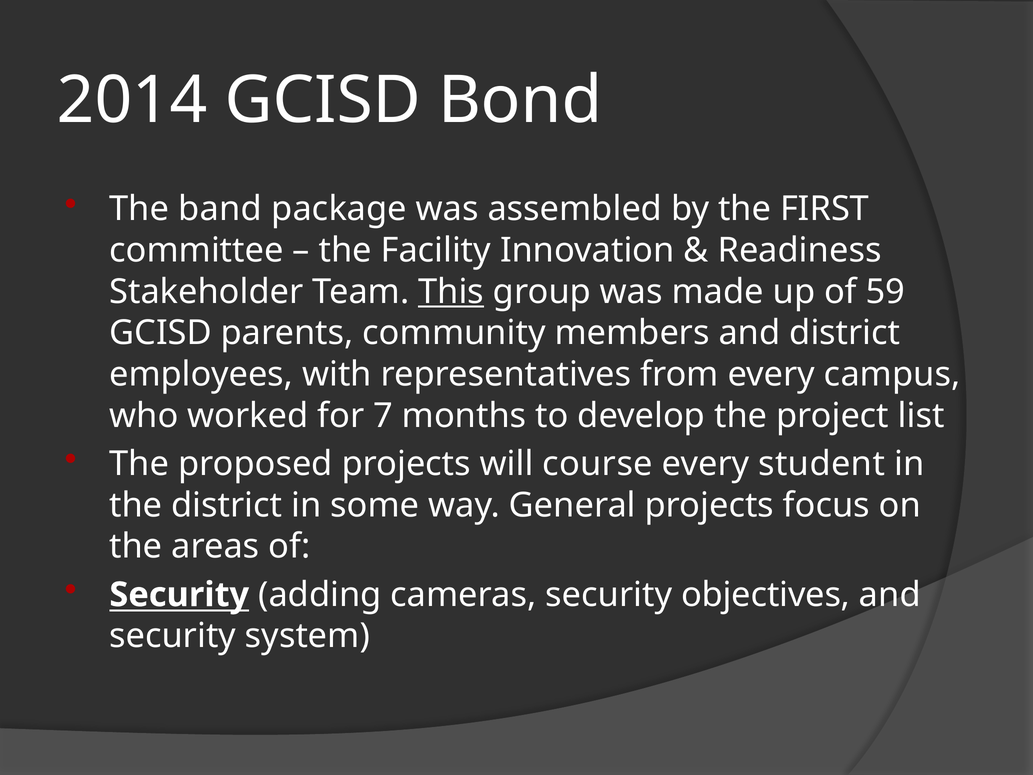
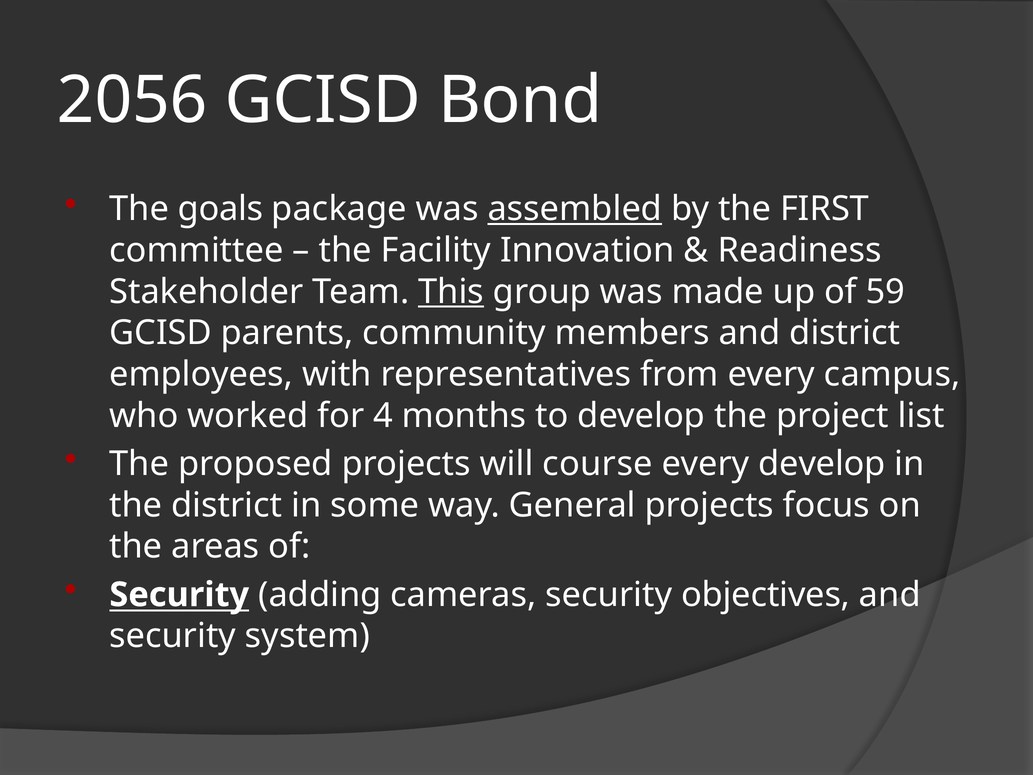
2014: 2014 -> 2056 (132, 100)
band: band -> goals (220, 209)
assembled underline: none -> present (575, 209)
7: 7 -> 4 (383, 416)
every student: student -> develop (822, 464)
